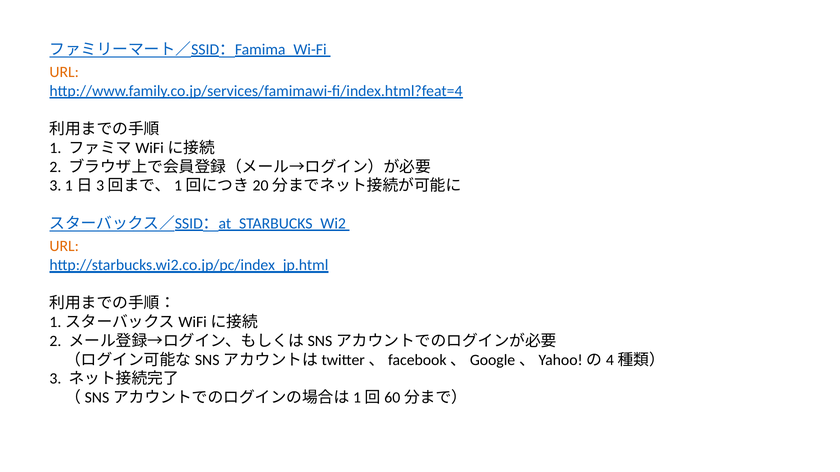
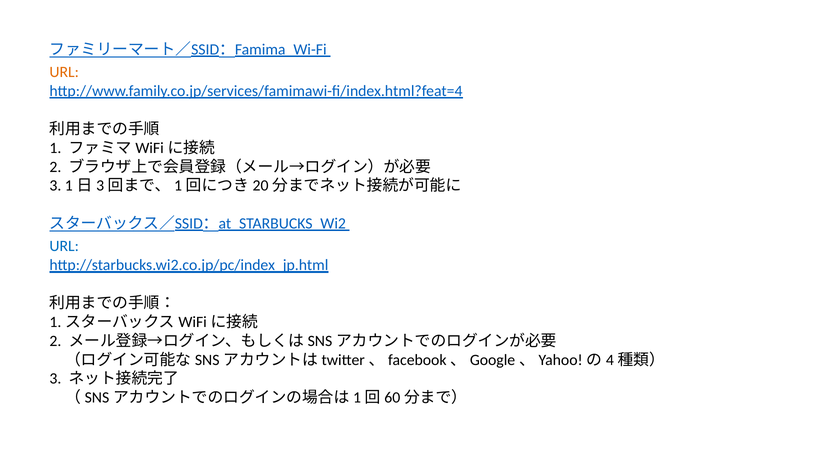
URL colour: orange -> blue (64, 247)
